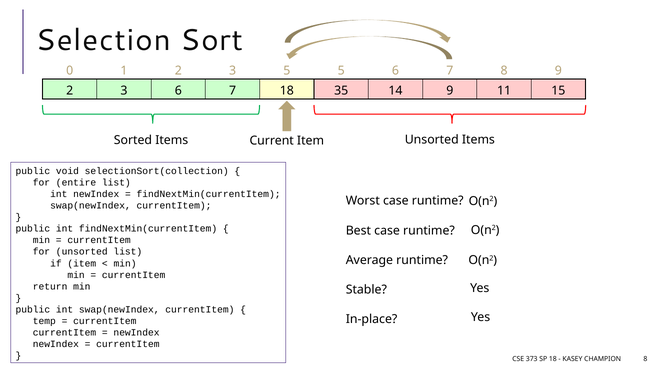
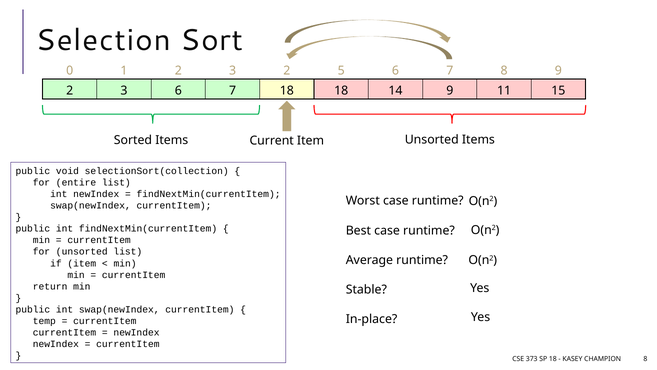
3 5: 5 -> 2 (287, 70)
18 35: 35 -> 18 (341, 90)
